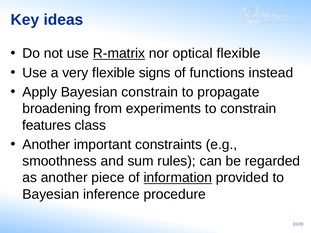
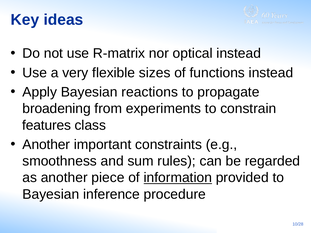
R-matrix underline: present -> none (119, 54)
optical flexible: flexible -> instead (239, 54)
signs: signs -> sizes (155, 73)
Bayesian constrain: constrain -> reactions (150, 92)
